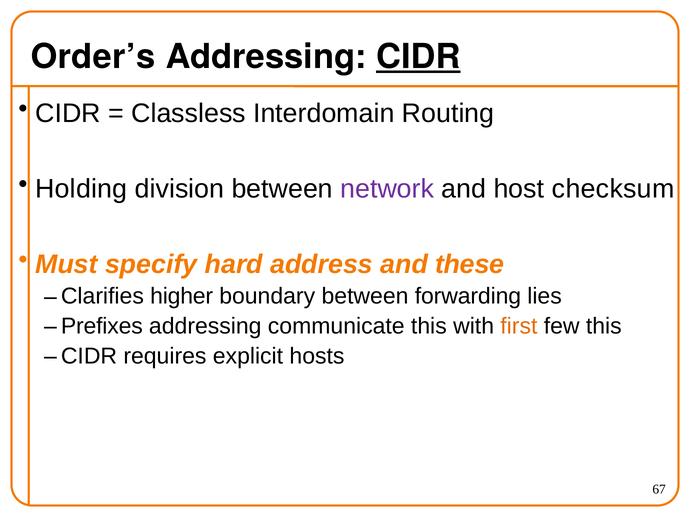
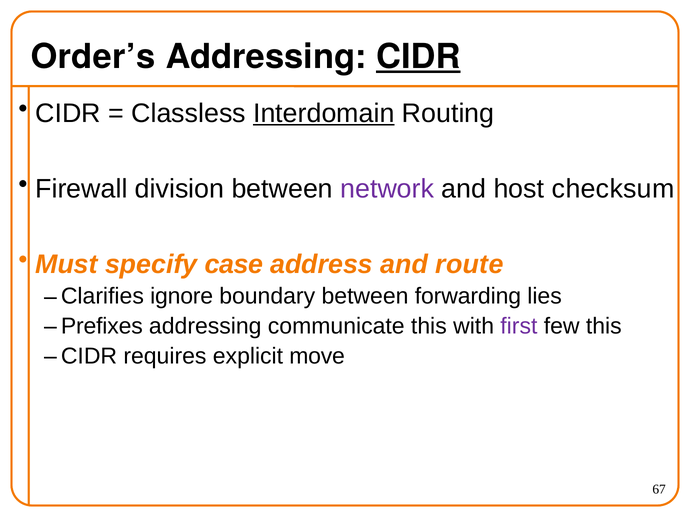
Interdomain underline: none -> present (324, 113)
Holding: Holding -> Firewall (81, 189)
hard: hard -> case (234, 265)
these: these -> route (469, 265)
higher: higher -> ignore (182, 296)
first colour: orange -> purple (519, 326)
hosts: hosts -> move (317, 356)
